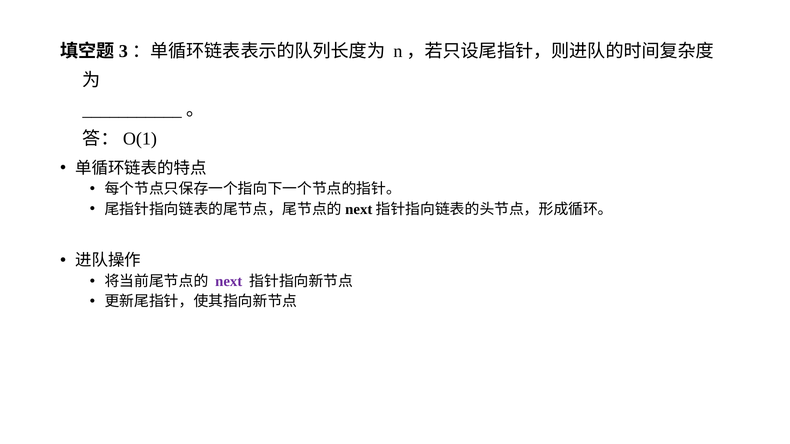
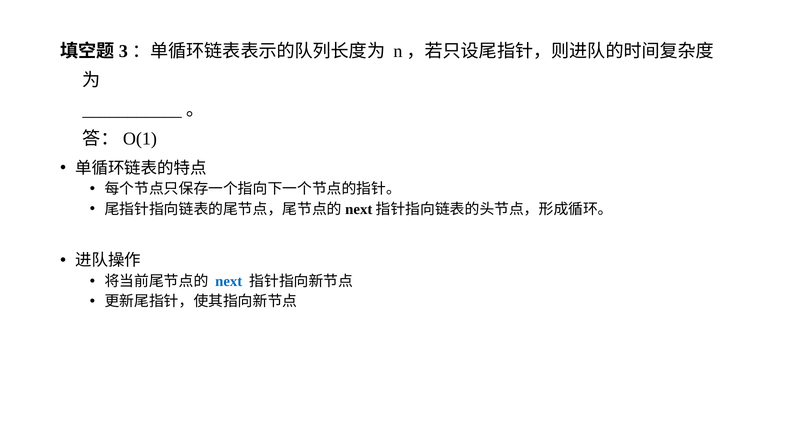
next colour: purple -> blue (229, 281)
